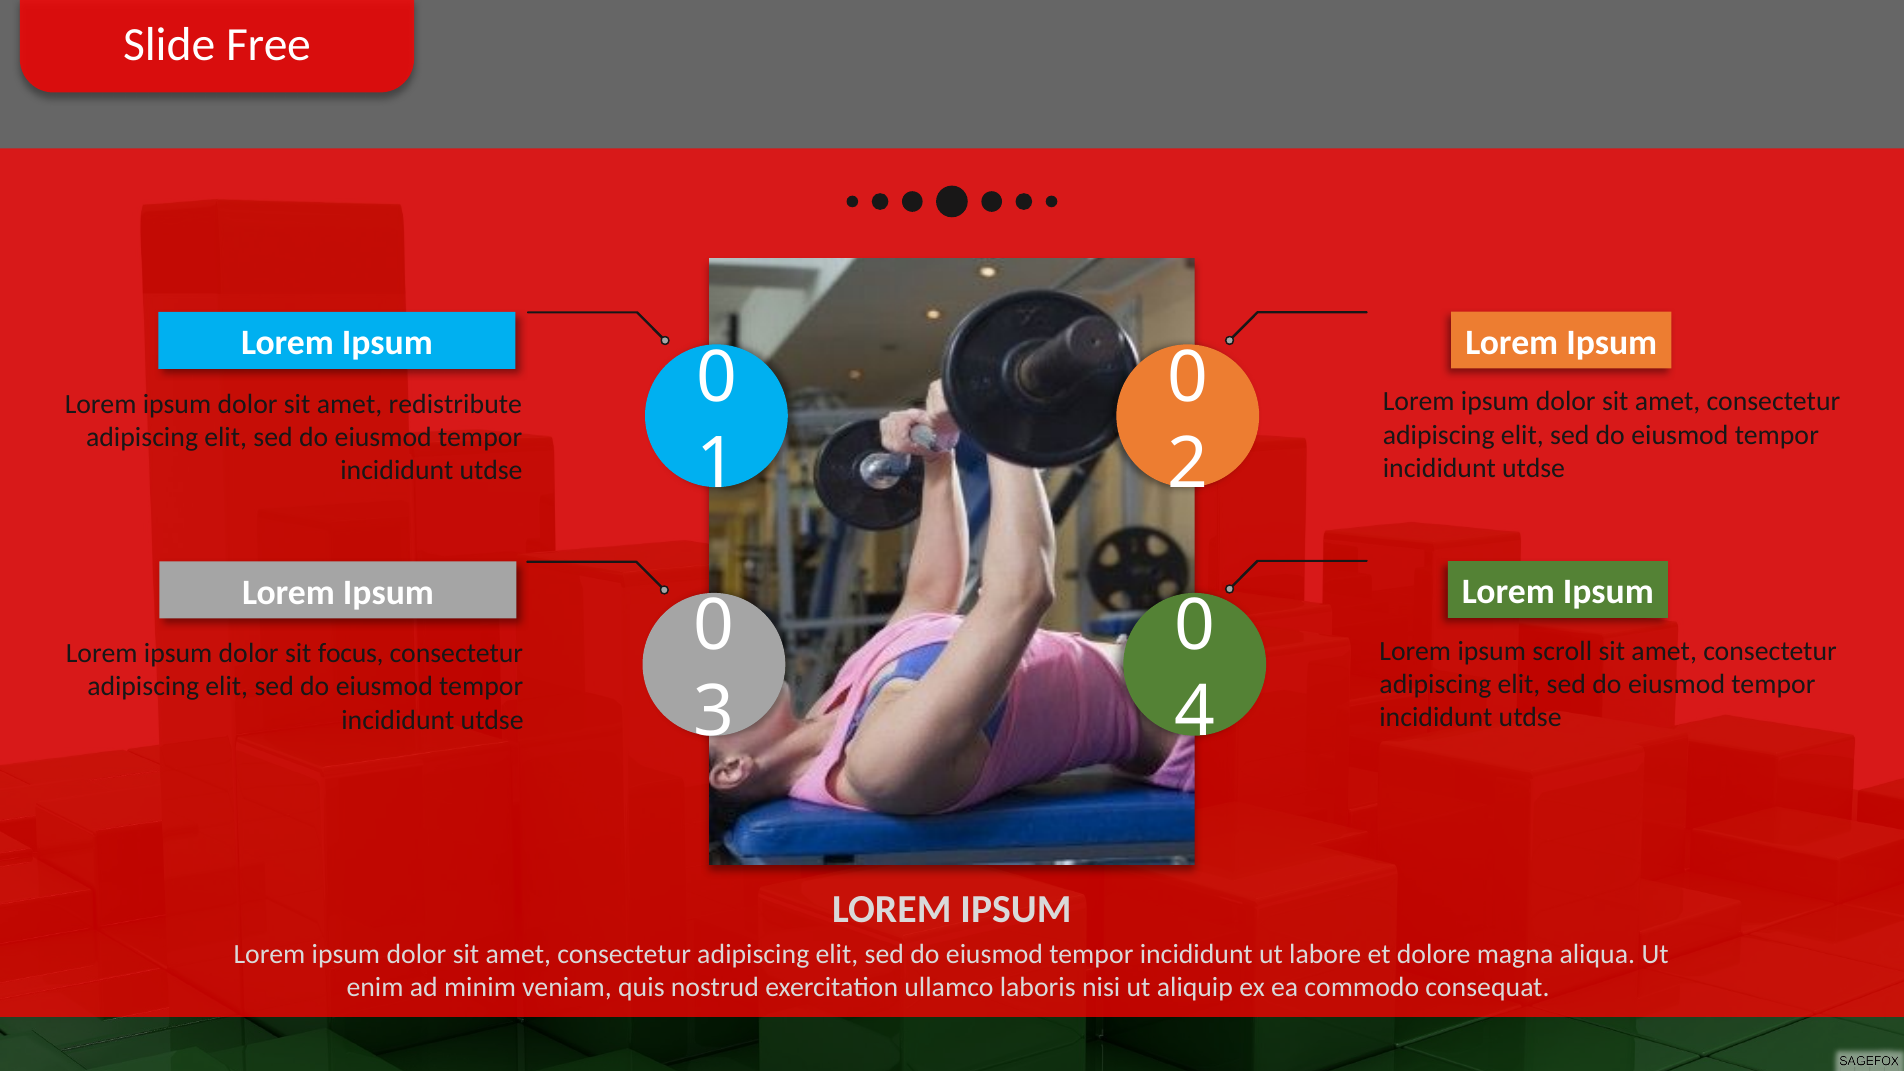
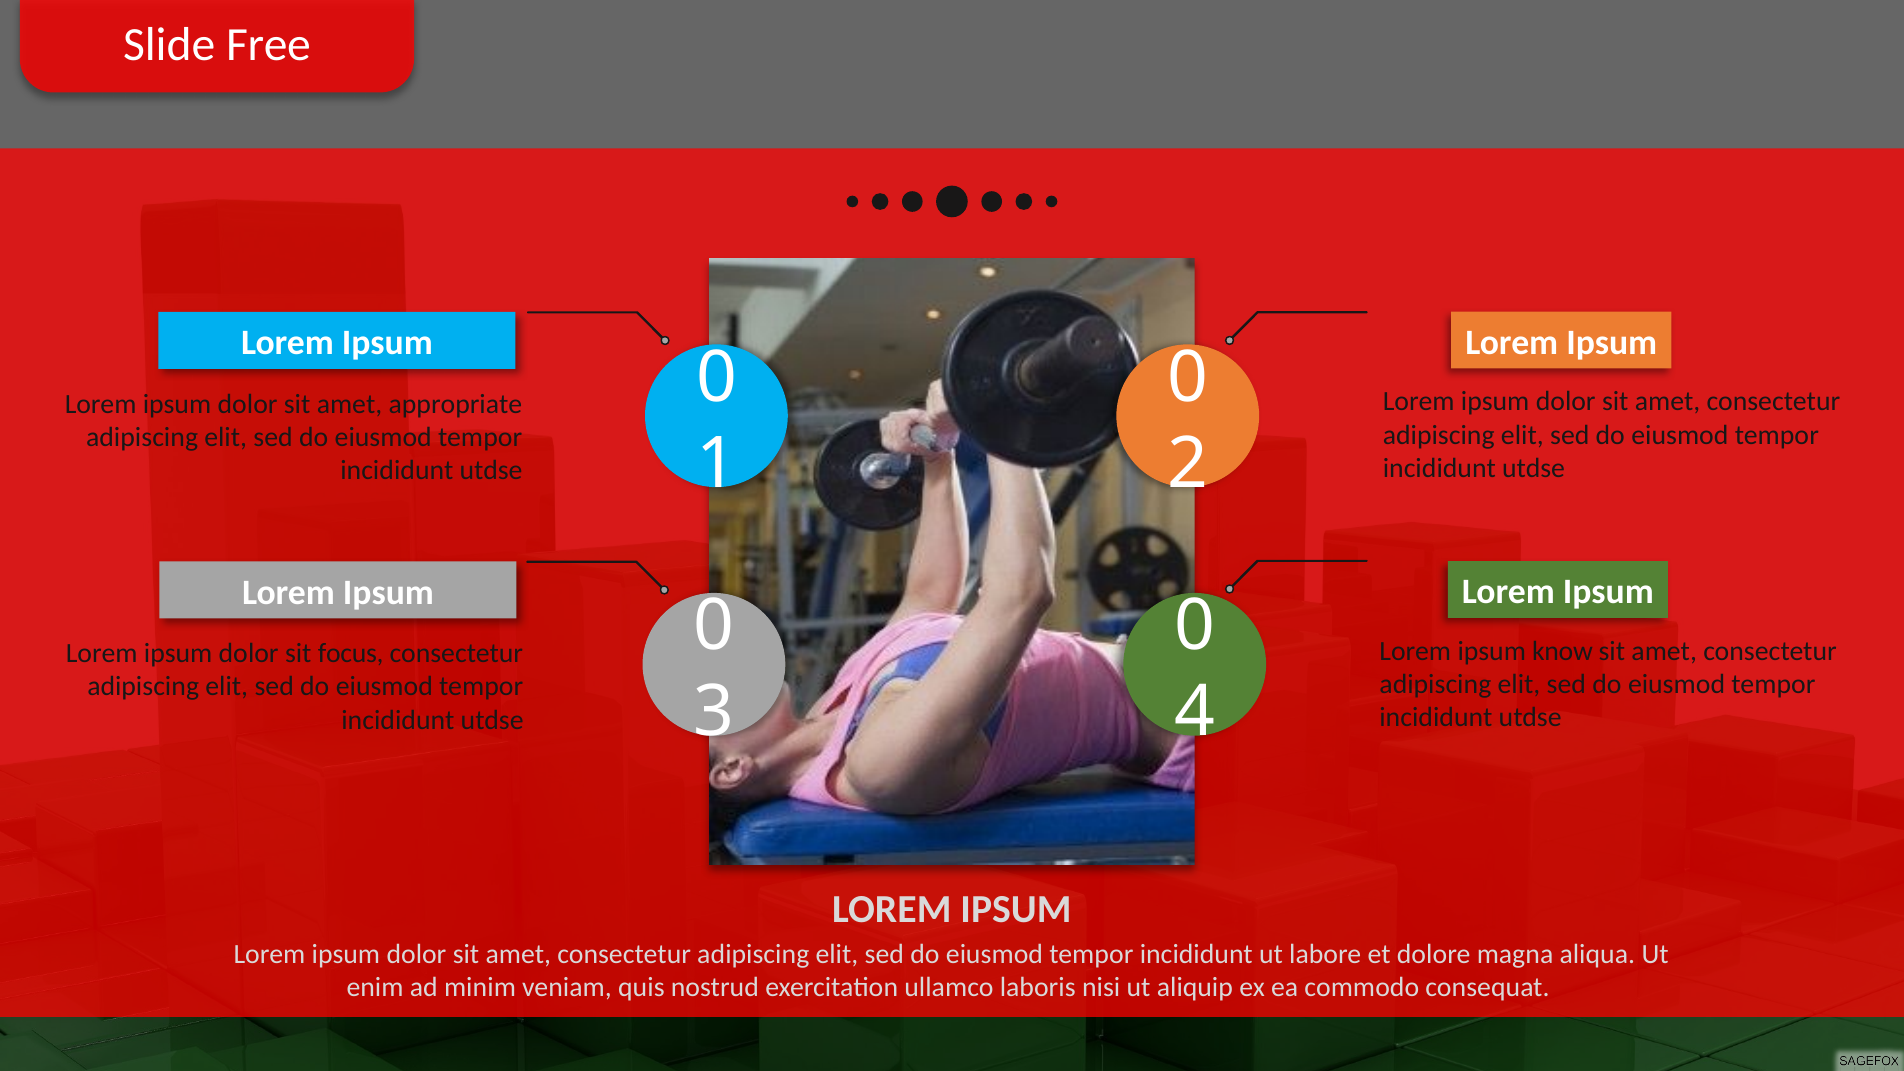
redistribute: redistribute -> appropriate (455, 404)
scroll: scroll -> know (1562, 651)
